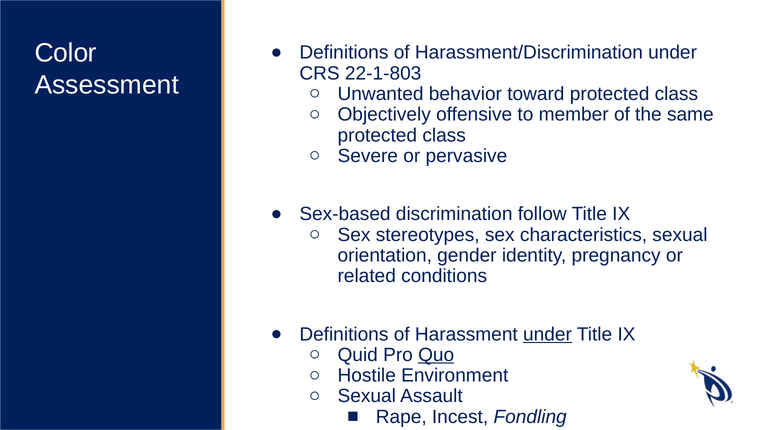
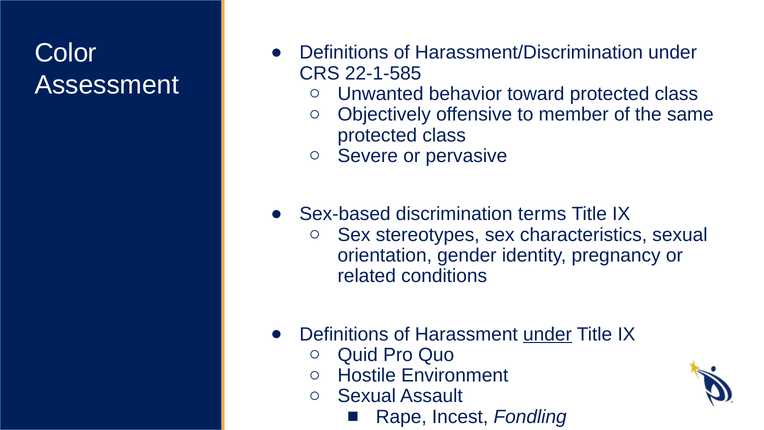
22-1-803: 22-1-803 -> 22-1-585 (383, 73)
follow: follow -> terms (542, 214)
Quo underline: present -> none (436, 355)
